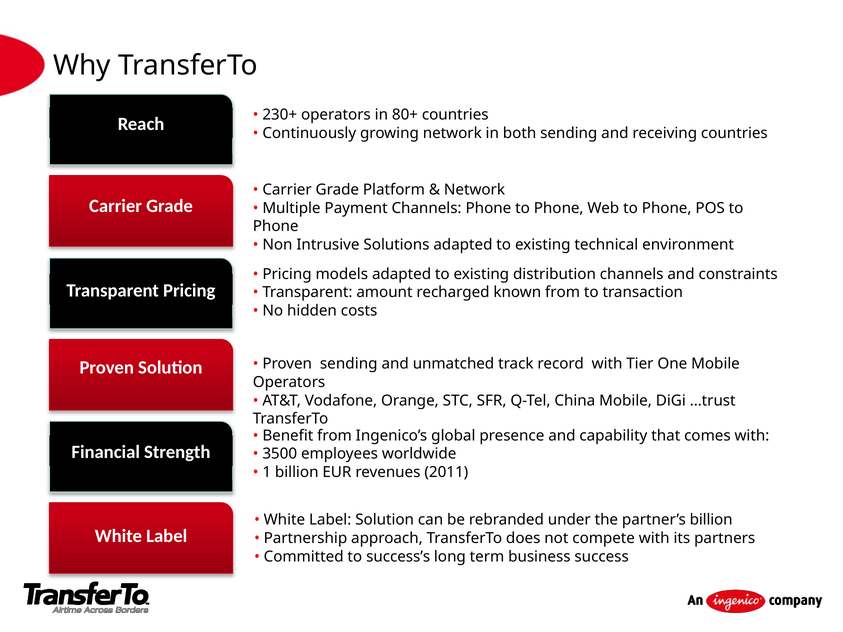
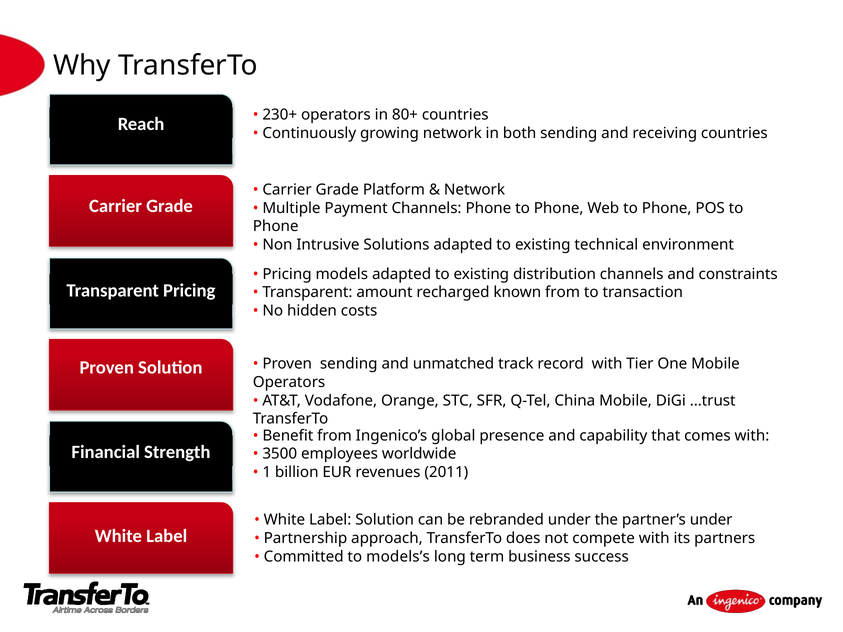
partner’s billion: billion -> under (711, 520)
success’s: success’s -> models’s (398, 557)
